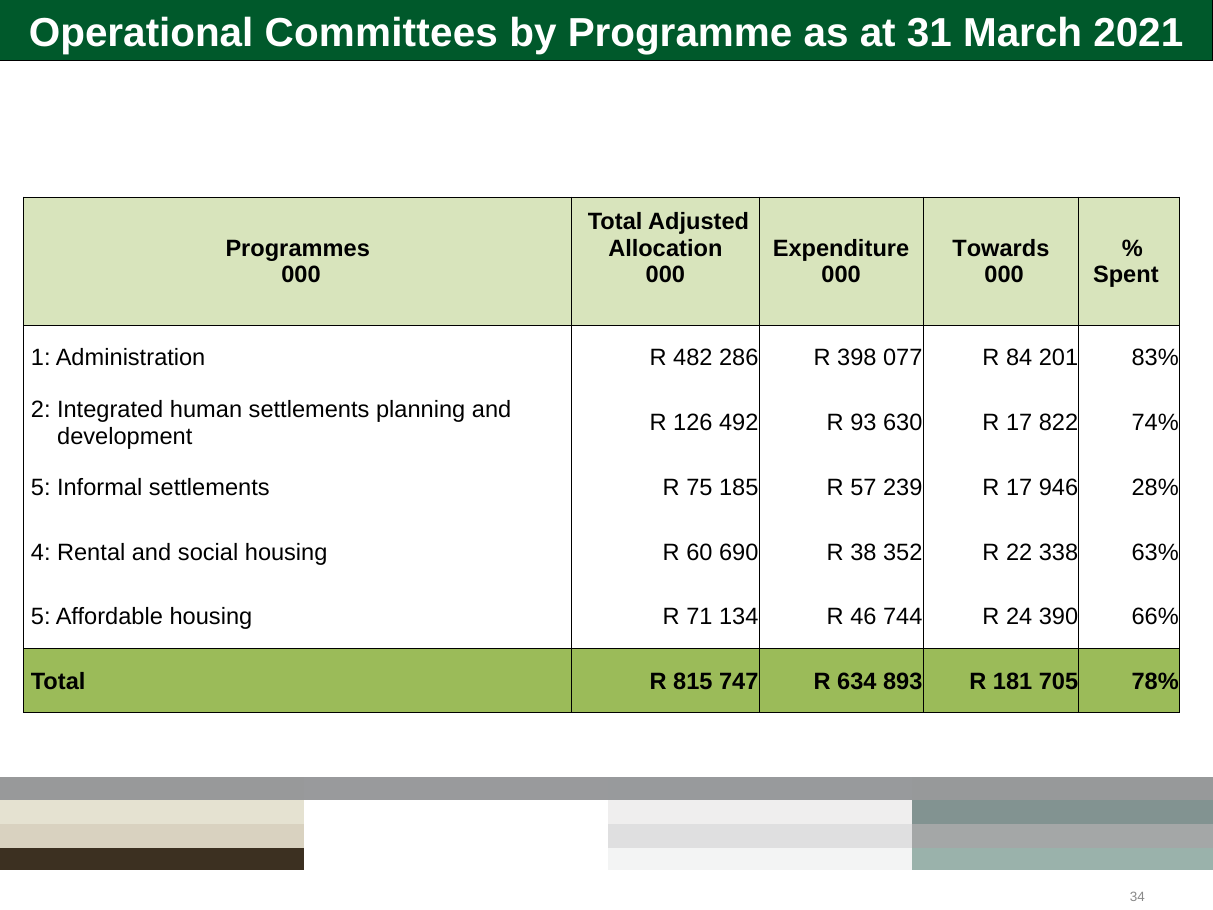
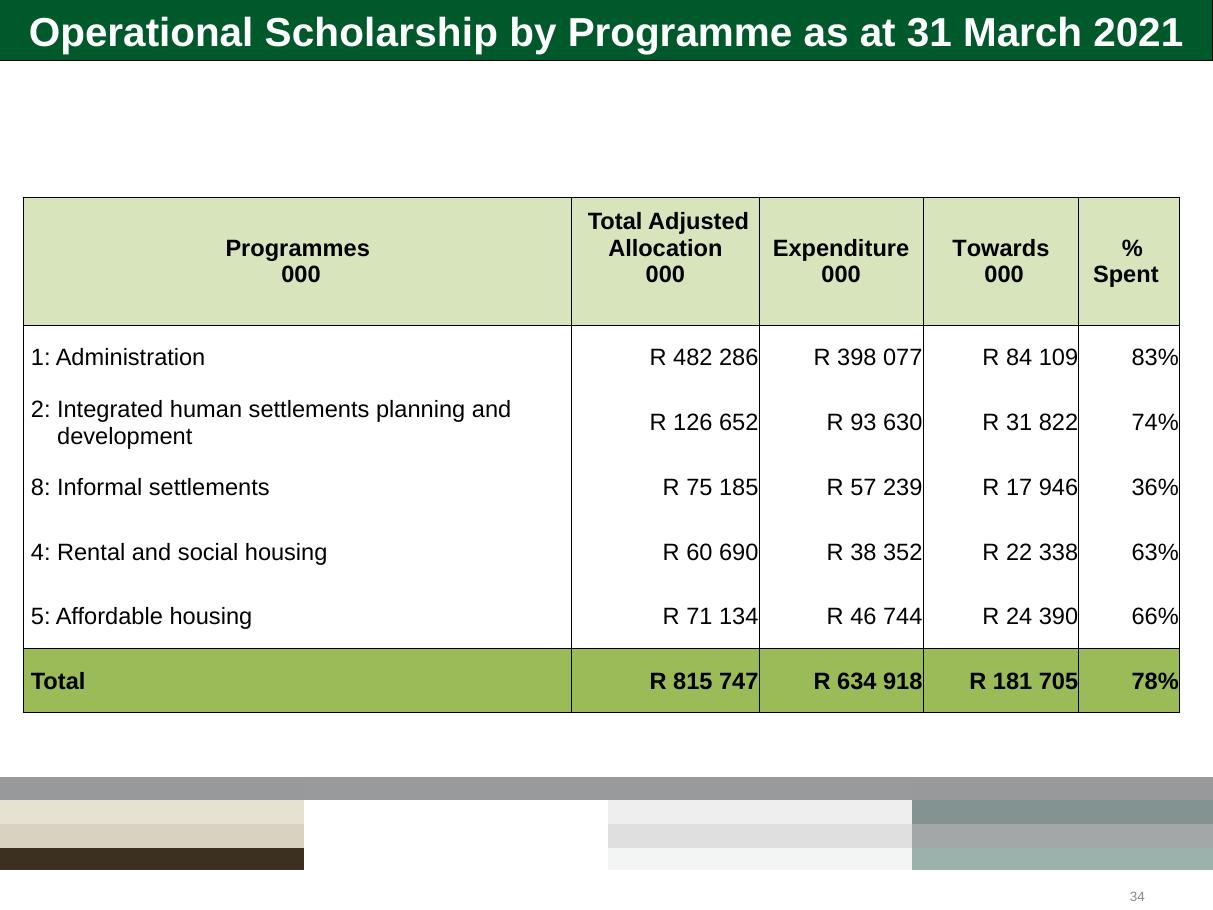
Committees: Committees -> Scholarship (381, 33)
201: 201 -> 109 (1058, 358)
492: 492 -> 652 (739, 423)
630 R 17: 17 -> 31 (1019, 423)
5: 5 -> 8 (41, 488)
28%: 28% -> 36% (1155, 488)
893: 893 -> 918 (903, 681)
